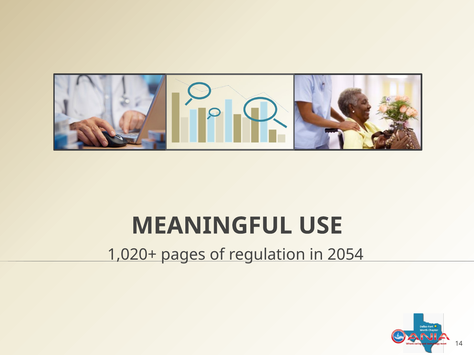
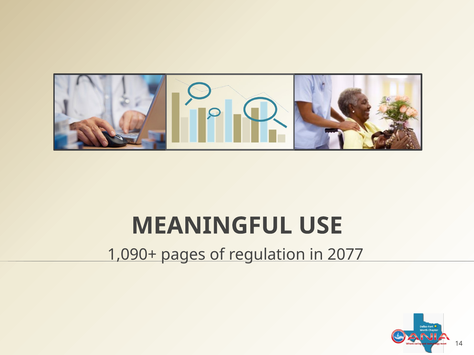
1,020+: 1,020+ -> 1,090+ (132, 255)
2054: 2054 -> 2077 (345, 255)
